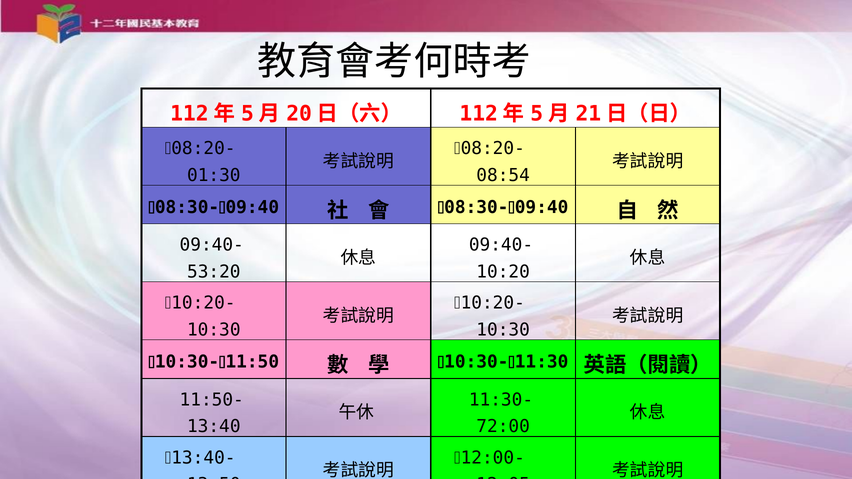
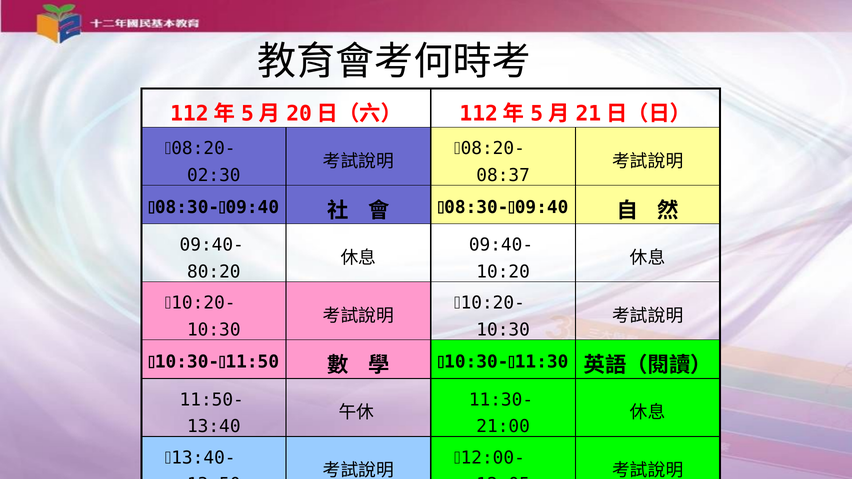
01:30: 01:30 -> 02:30 (214, 175)
08:54: 08:54 -> 08:37 (503, 175)
53:20: 53:20 -> 80:20 (214, 272)
72:00: 72:00 -> 21:00 (503, 427)
